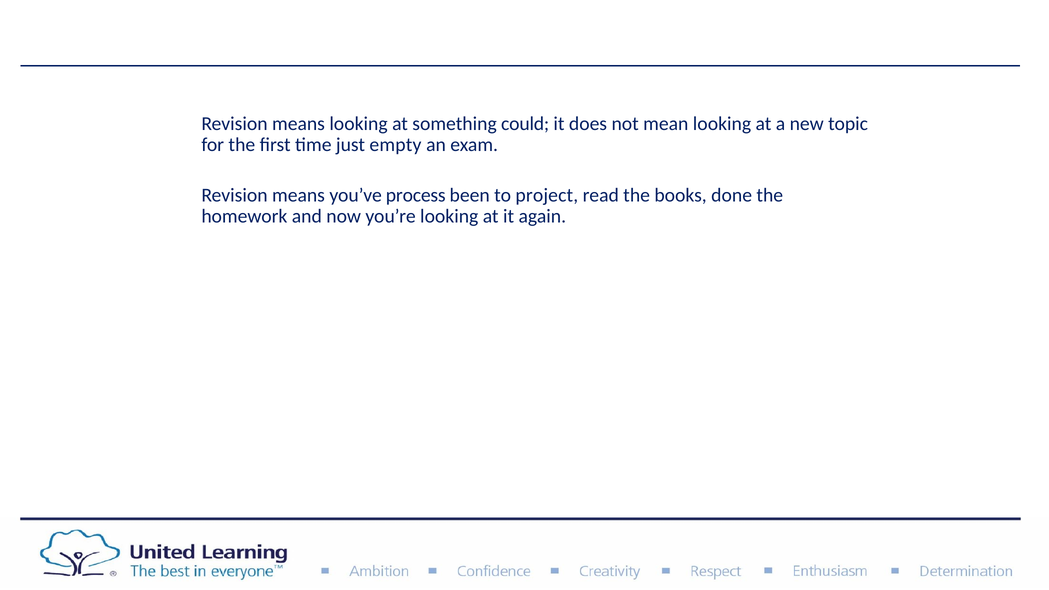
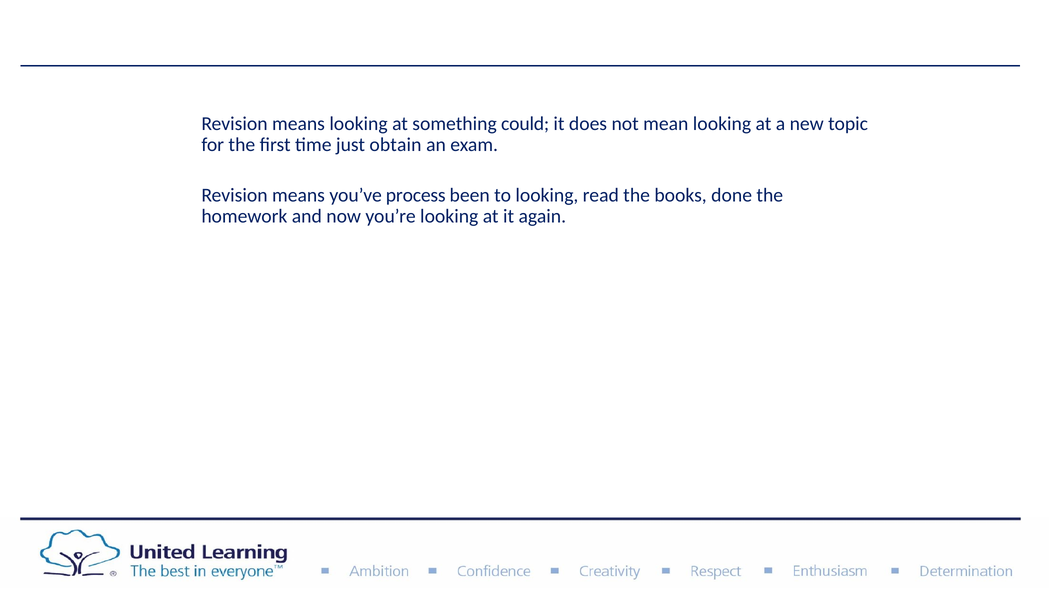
empty: empty -> obtain (395, 145)
to project: project -> looking (547, 195)
